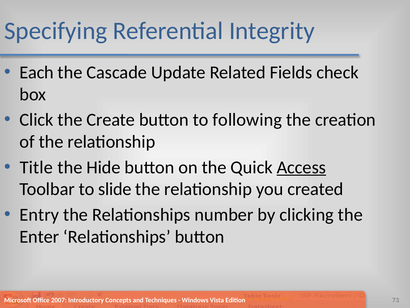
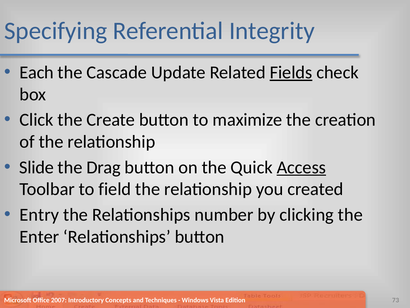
Fields underline: none -> present (291, 72)
following: following -> maximize (247, 120)
Title: Title -> Slide (37, 167)
Hide: Hide -> Drag (104, 167)
slide: slide -> field (115, 189)
